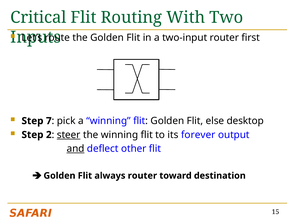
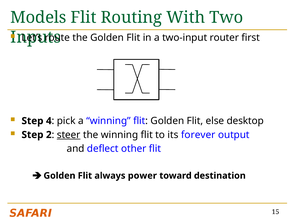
Critical: Critical -> Models (38, 17)
7: 7 -> 4 (49, 121)
and underline: present -> none (76, 148)
always router: router -> power (142, 175)
